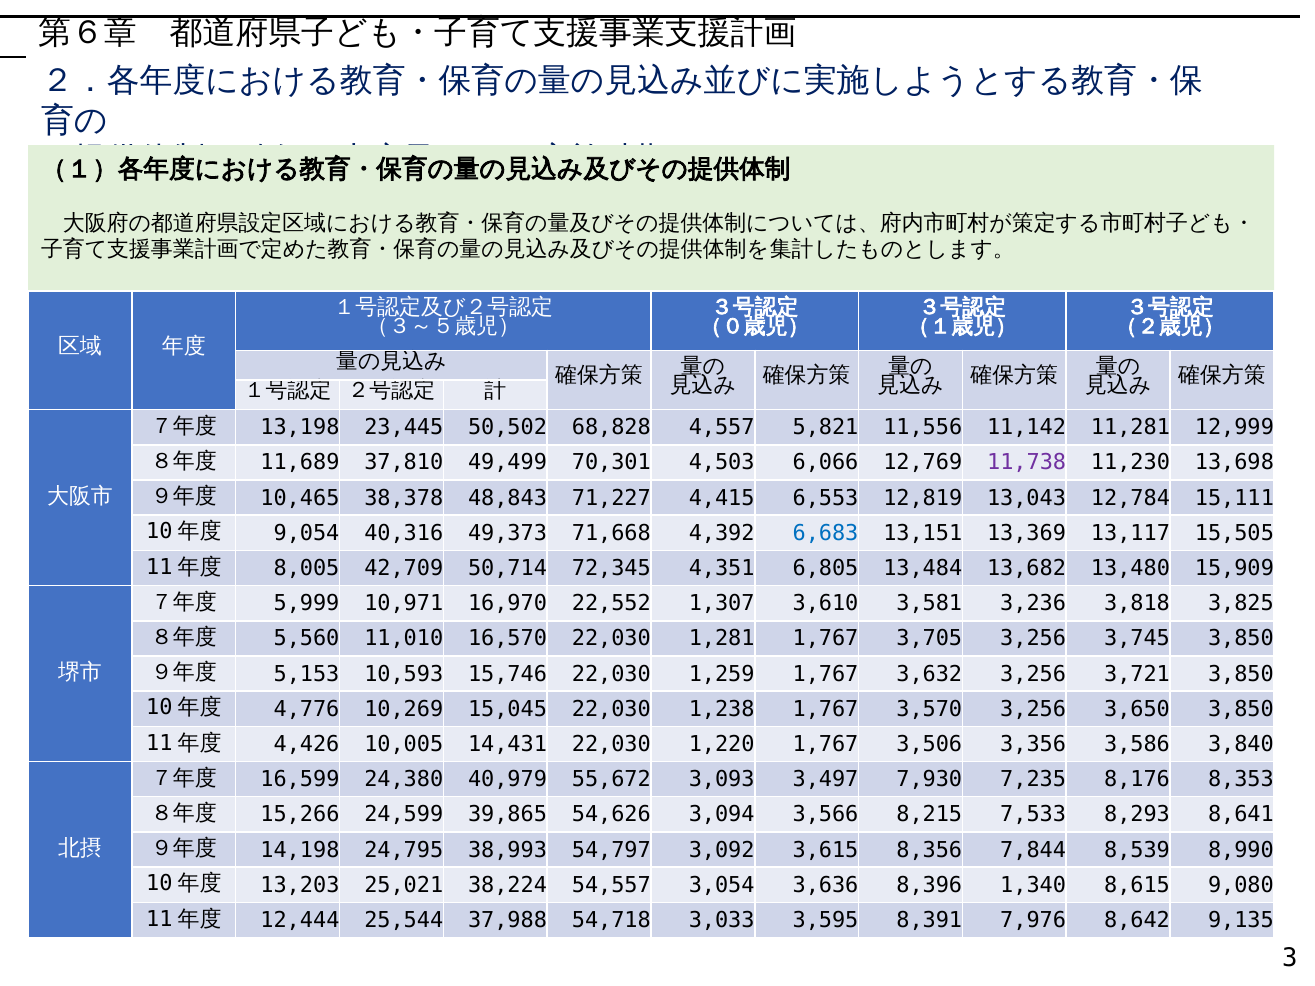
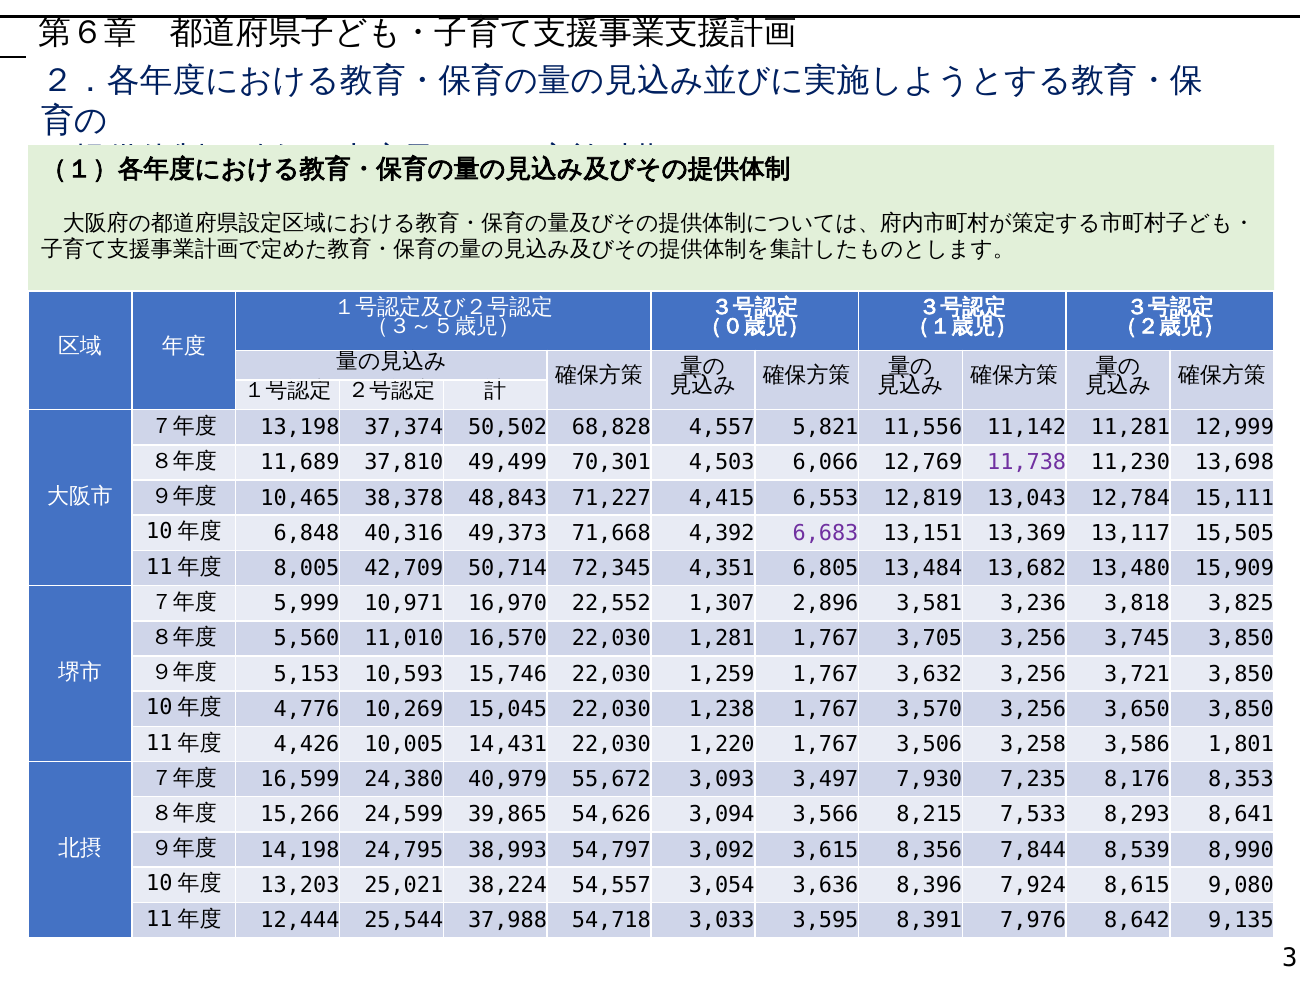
23,445: 23,445 -> 37,374 (404, 428)
9,054: 9,054 -> 6,848 (307, 533)
6,683 colour: blue -> purple (826, 533)
3,610: 3,610 -> 2,896 (826, 604)
3,356: 3,356 -> 3,258 (1033, 744)
3,840: 3,840 -> 1,801 (1241, 744)
1,340: 1,340 -> 7,924 (1033, 885)
